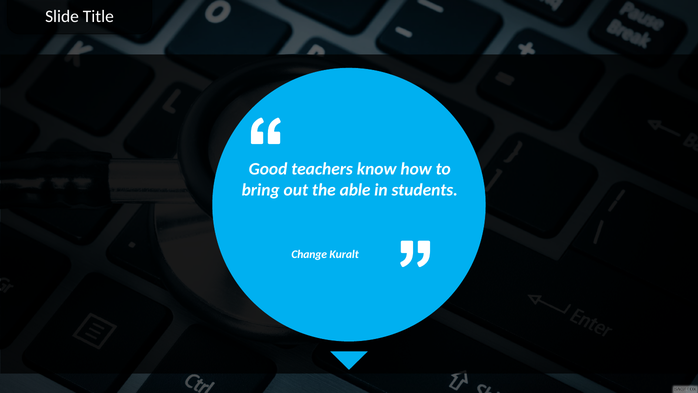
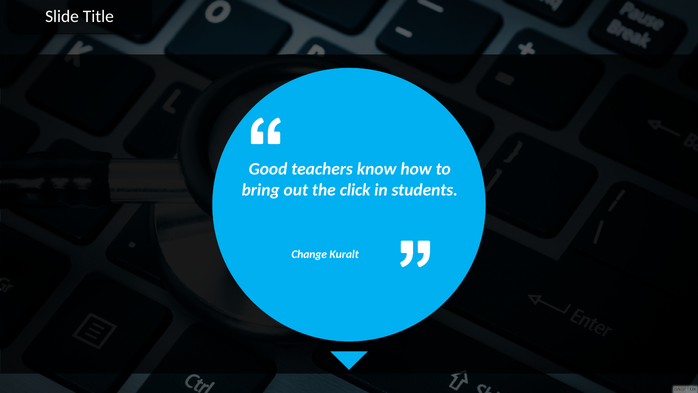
able: able -> click (355, 190)
